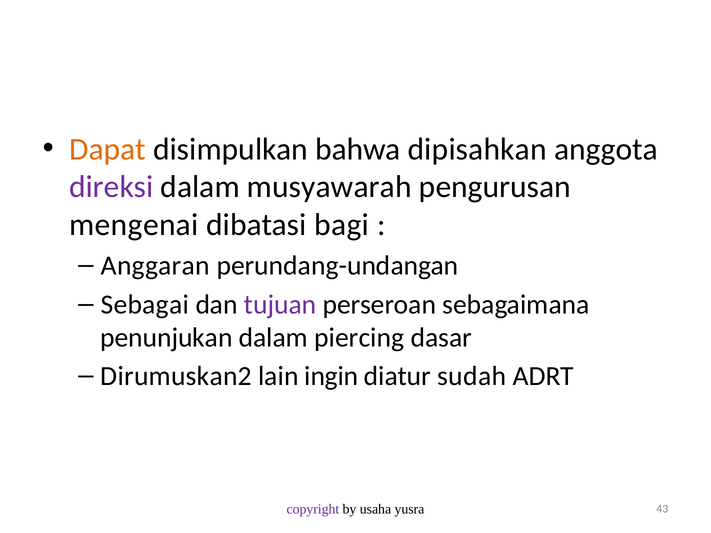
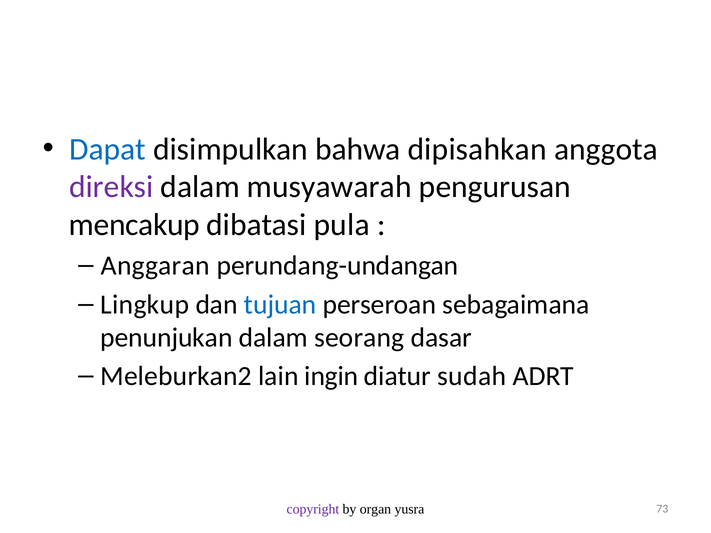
Dapat colour: orange -> blue (108, 149)
mengenai: mengenai -> mencakup (134, 225)
bagi: bagi -> pula (342, 225)
Sebagai: Sebagai -> Lingkup (145, 305)
tujuan colour: purple -> blue (280, 305)
piercing: piercing -> seorang (359, 338)
Dirumuskan2: Dirumuskan2 -> Meleburkan2 (176, 377)
usaha: usaha -> organ (375, 509)
43: 43 -> 73 (662, 509)
